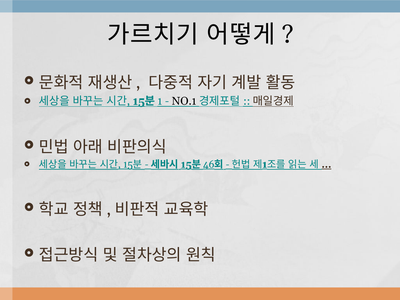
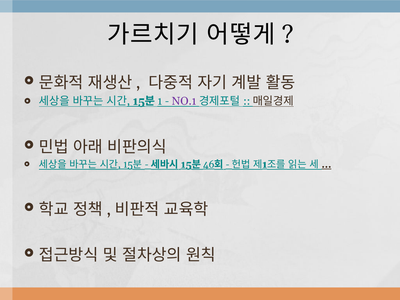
NO.1 colour: black -> purple (184, 101)
